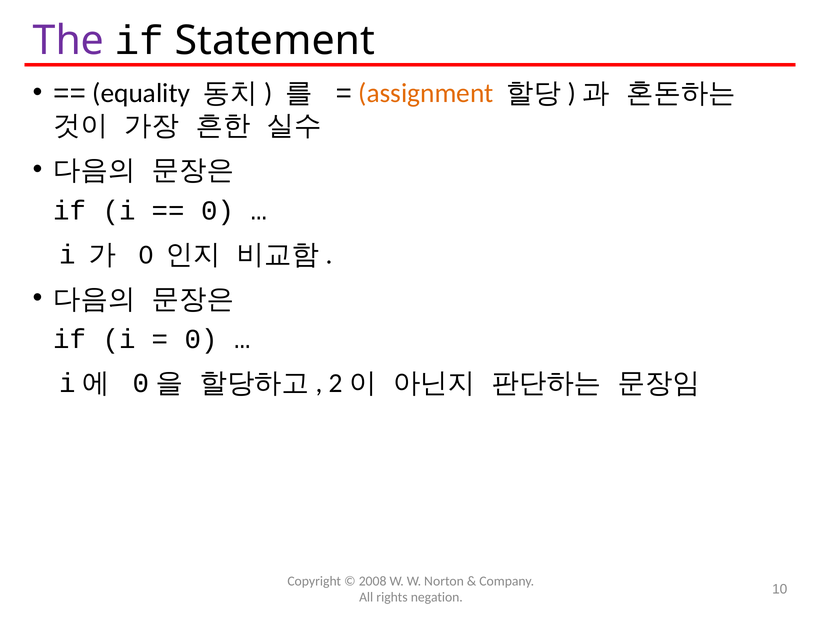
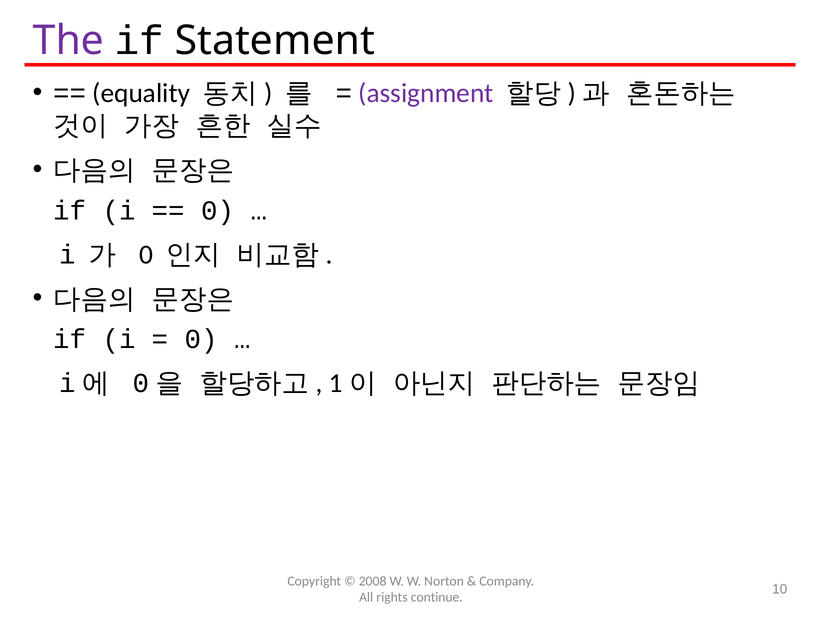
assignment colour: orange -> purple (426, 93)
2: 2 -> 1 (336, 383)
negation: negation -> continue (437, 597)
